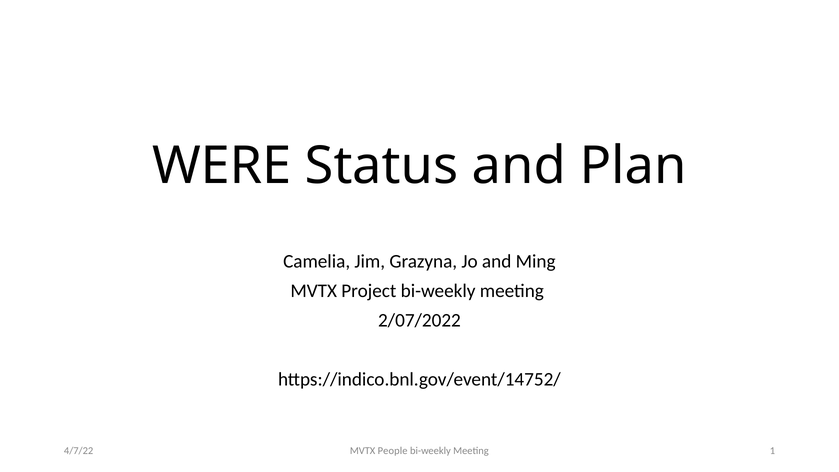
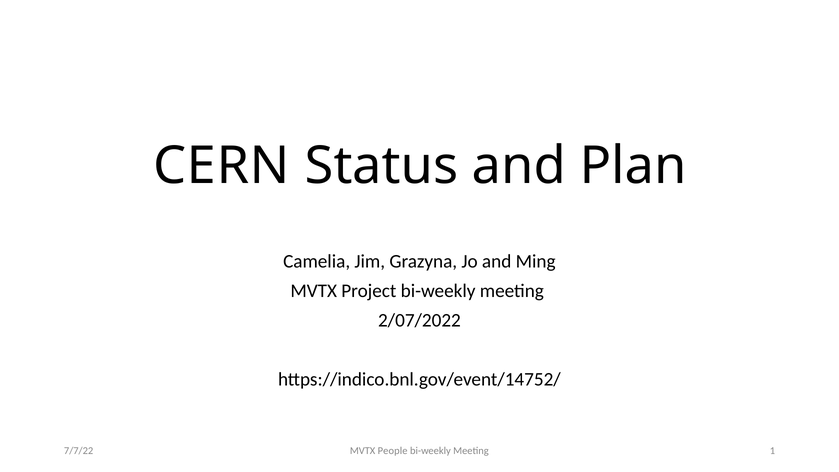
WERE: WERE -> CERN (221, 166)
4/7/22: 4/7/22 -> 7/7/22 (79, 451)
